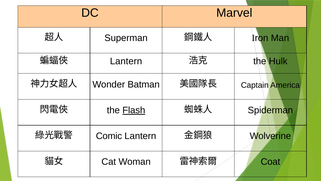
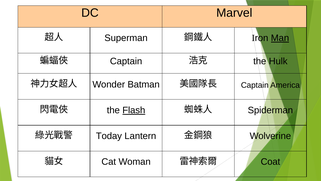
Man underline: none -> present (280, 38)
Lantern: Lantern -> Captain (126, 61)
Comic: Comic -> Today (109, 136)
